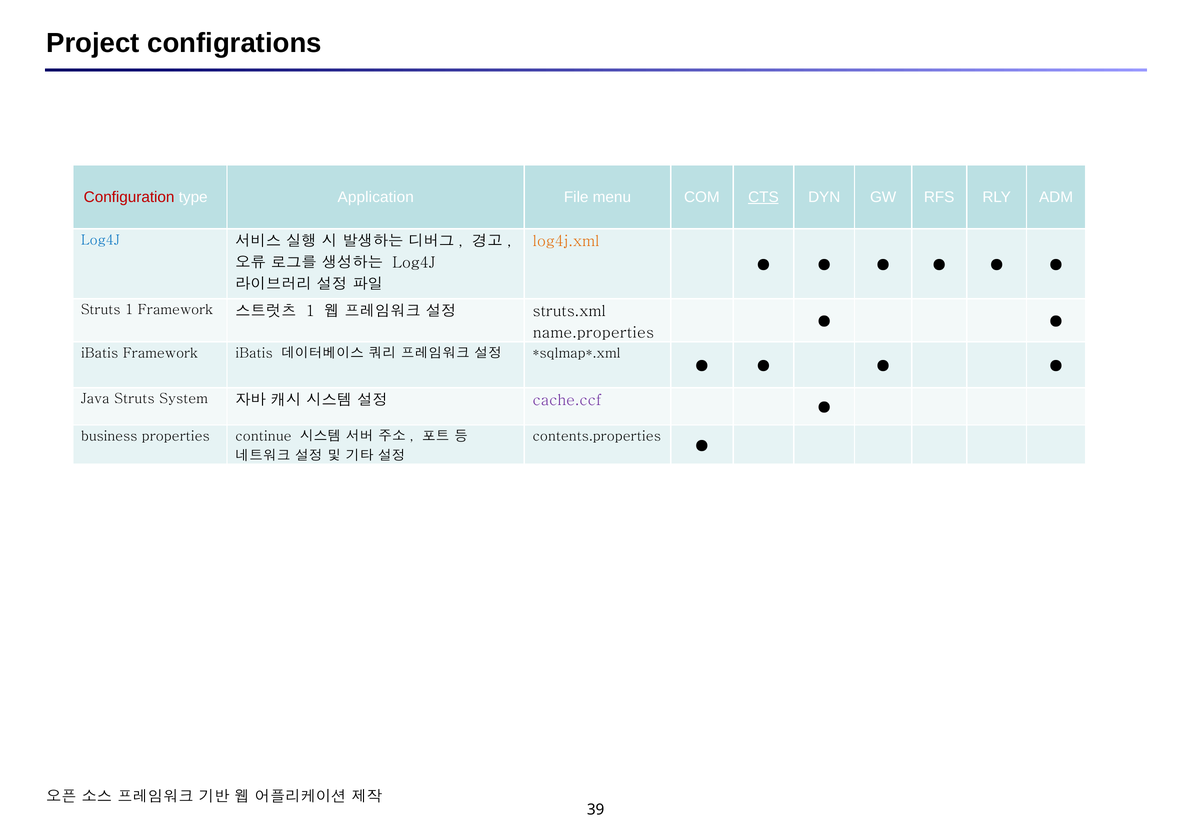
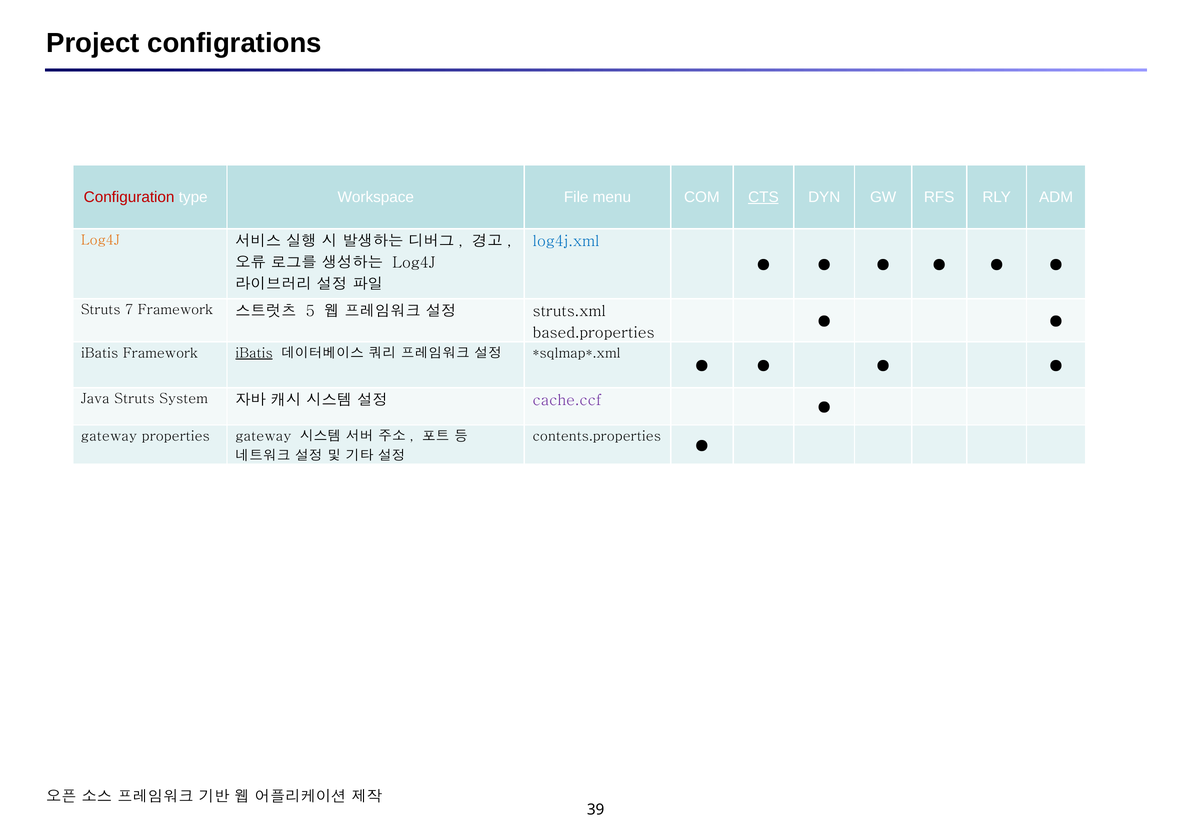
Application: Application -> Workspace (376, 197)
Log4J colour: blue -> orange (100, 240)
log4j.xml colour: orange -> blue (566, 241)
Struts 1: 1 -> 7 (129, 310)
1: 1 -> 5 (310, 311)
name.properties: name.properties -> based.properties (594, 333)
iBatis underline: none -> present (254, 353)
business: business -> gateway (109, 436)
properties continue: continue -> gateway (263, 436)
